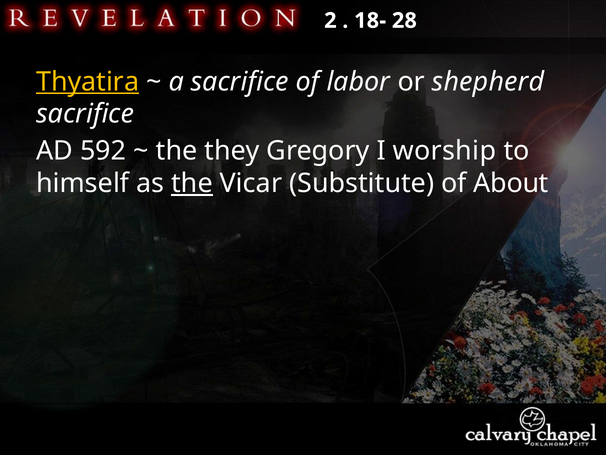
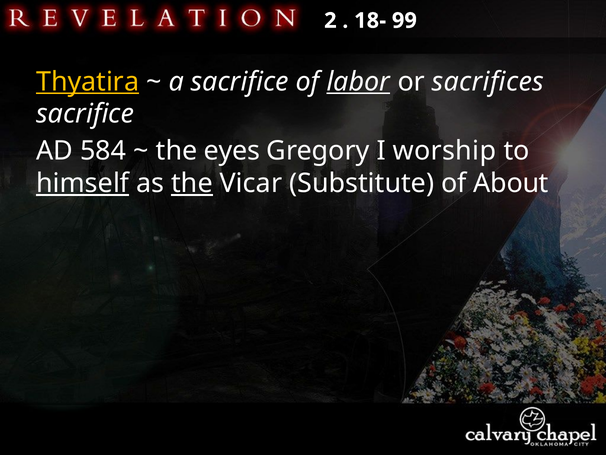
28: 28 -> 99 (404, 21)
labor underline: none -> present (358, 82)
shepherd: shepherd -> sacrifices (488, 82)
592: 592 -> 584 (103, 151)
they: they -> eyes (232, 151)
himself underline: none -> present (83, 183)
